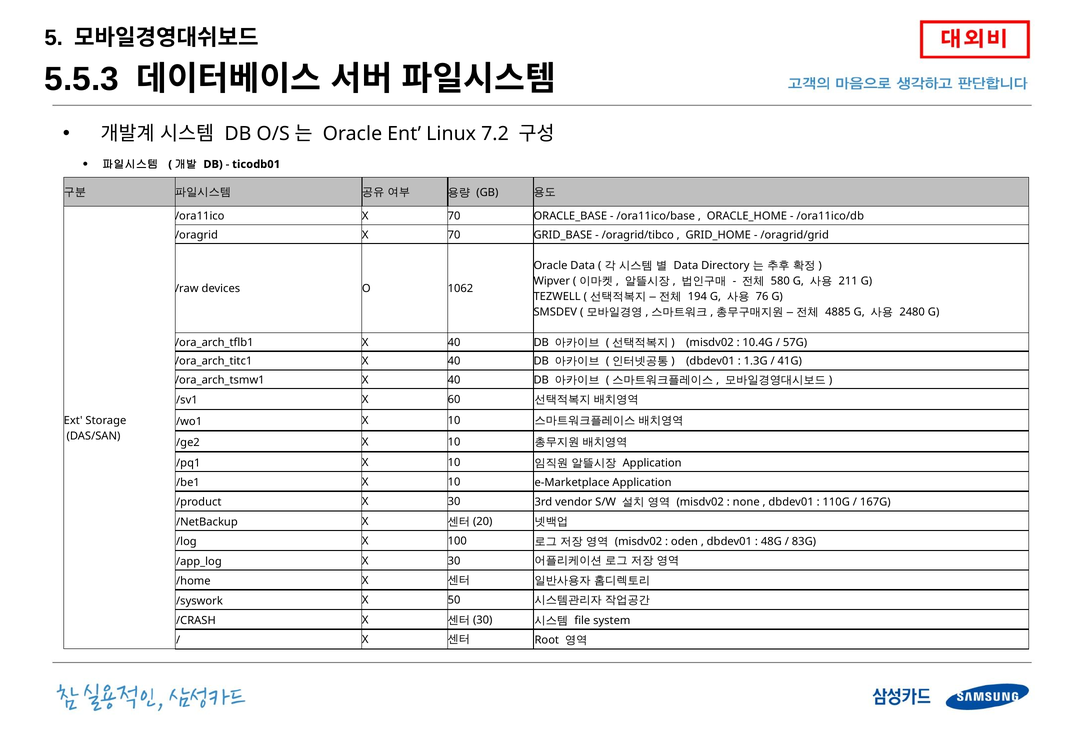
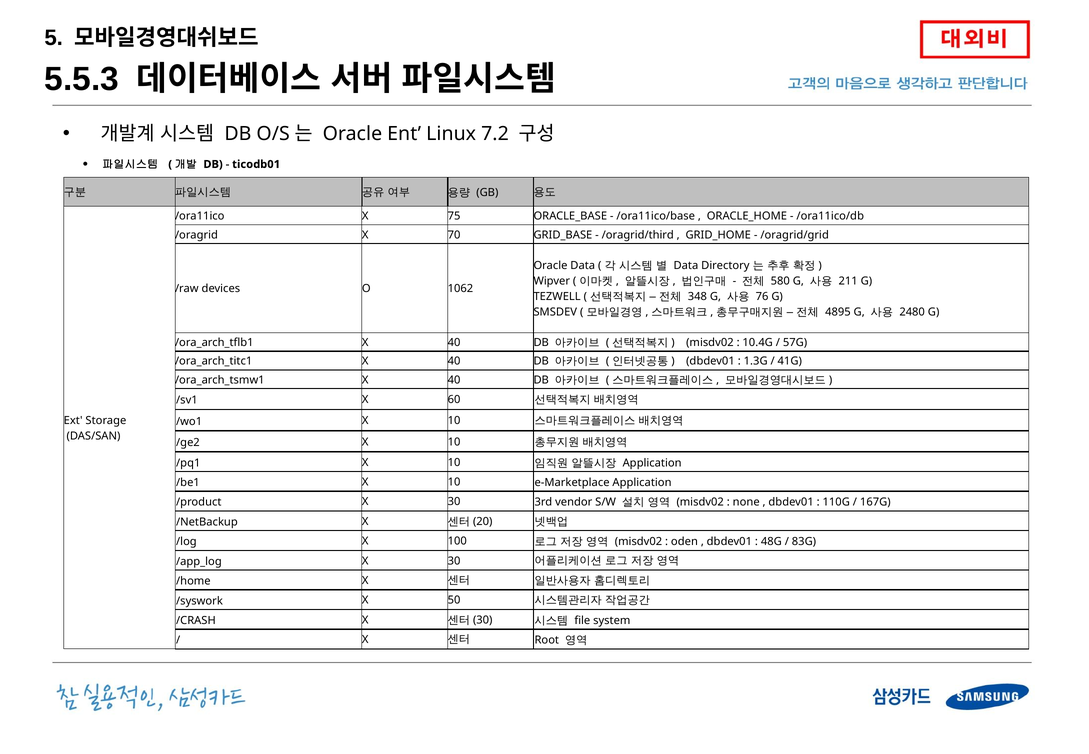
/ora11ico X 70: 70 -> 75 (454, 216)
/oragrid/tibco: /oragrid/tibco -> /oragrid/third (638, 235)
194: 194 -> 348 (697, 296)
4885: 4885 -> 4895 (838, 312)
